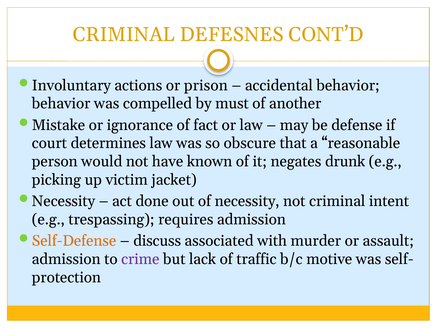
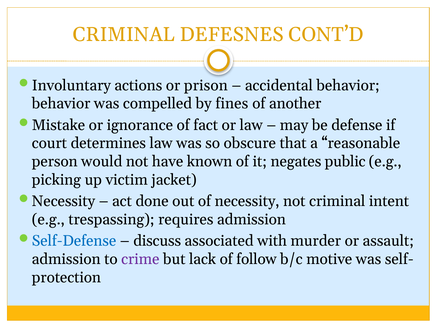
must: must -> fines (232, 104)
drunk: drunk -> public (345, 161)
Self-Defense colour: orange -> blue (74, 241)
traffic: traffic -> follow (257, 259)
